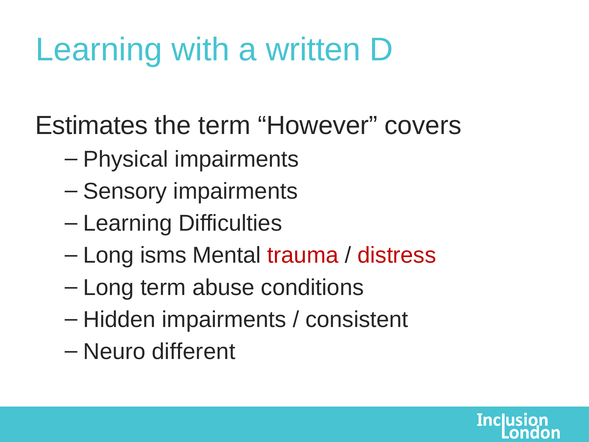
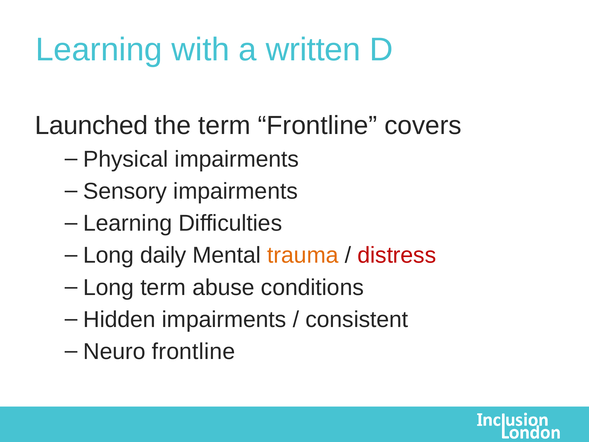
Estimates: Estimates -> Launched (91, 125)
term However: However -> Frontline (318, 125)
isms: isms -> daily (163, 255)
trauma colour: red -> orange (303, 255)
Neuro different: different -> frontline (194, 351)
